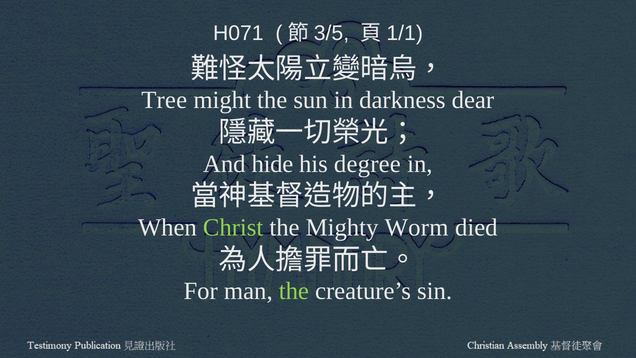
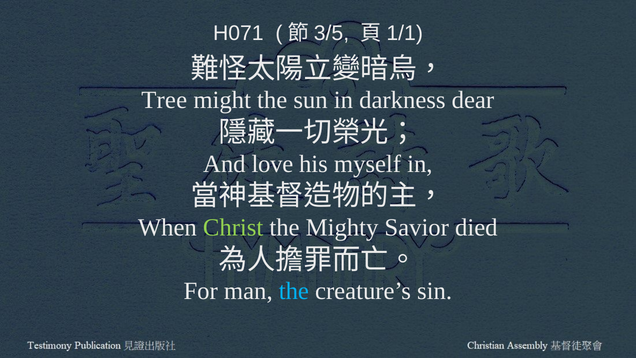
hide: hide -> love (272, 164)
degree: degree -> myself (367, 164)
Worm: Worm -> Savior (417, 228)
the colour: light green -> light blue (294, 291)
